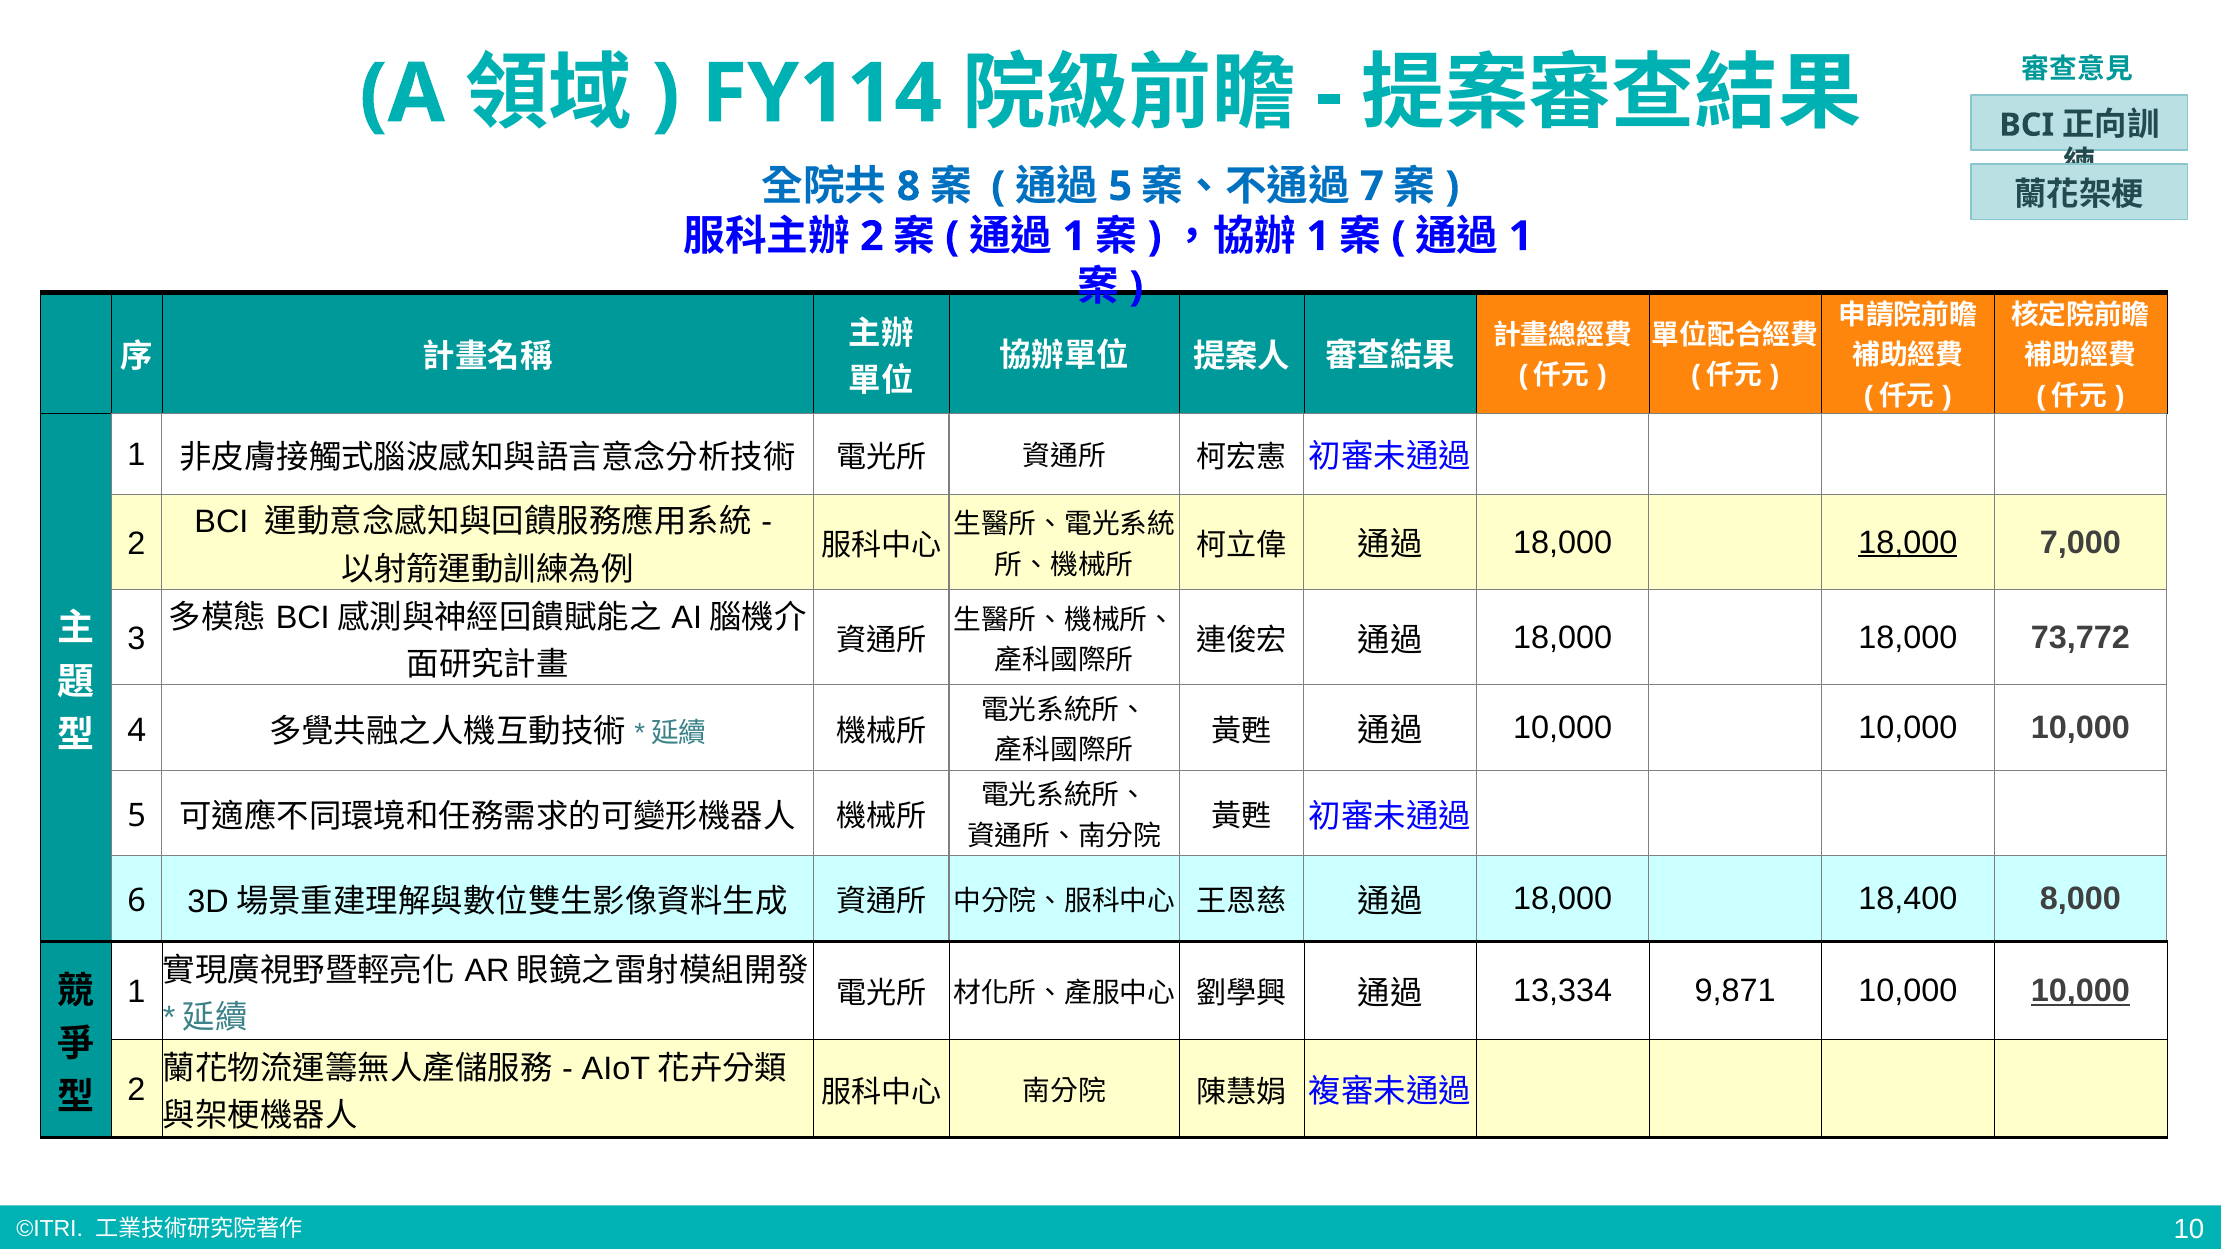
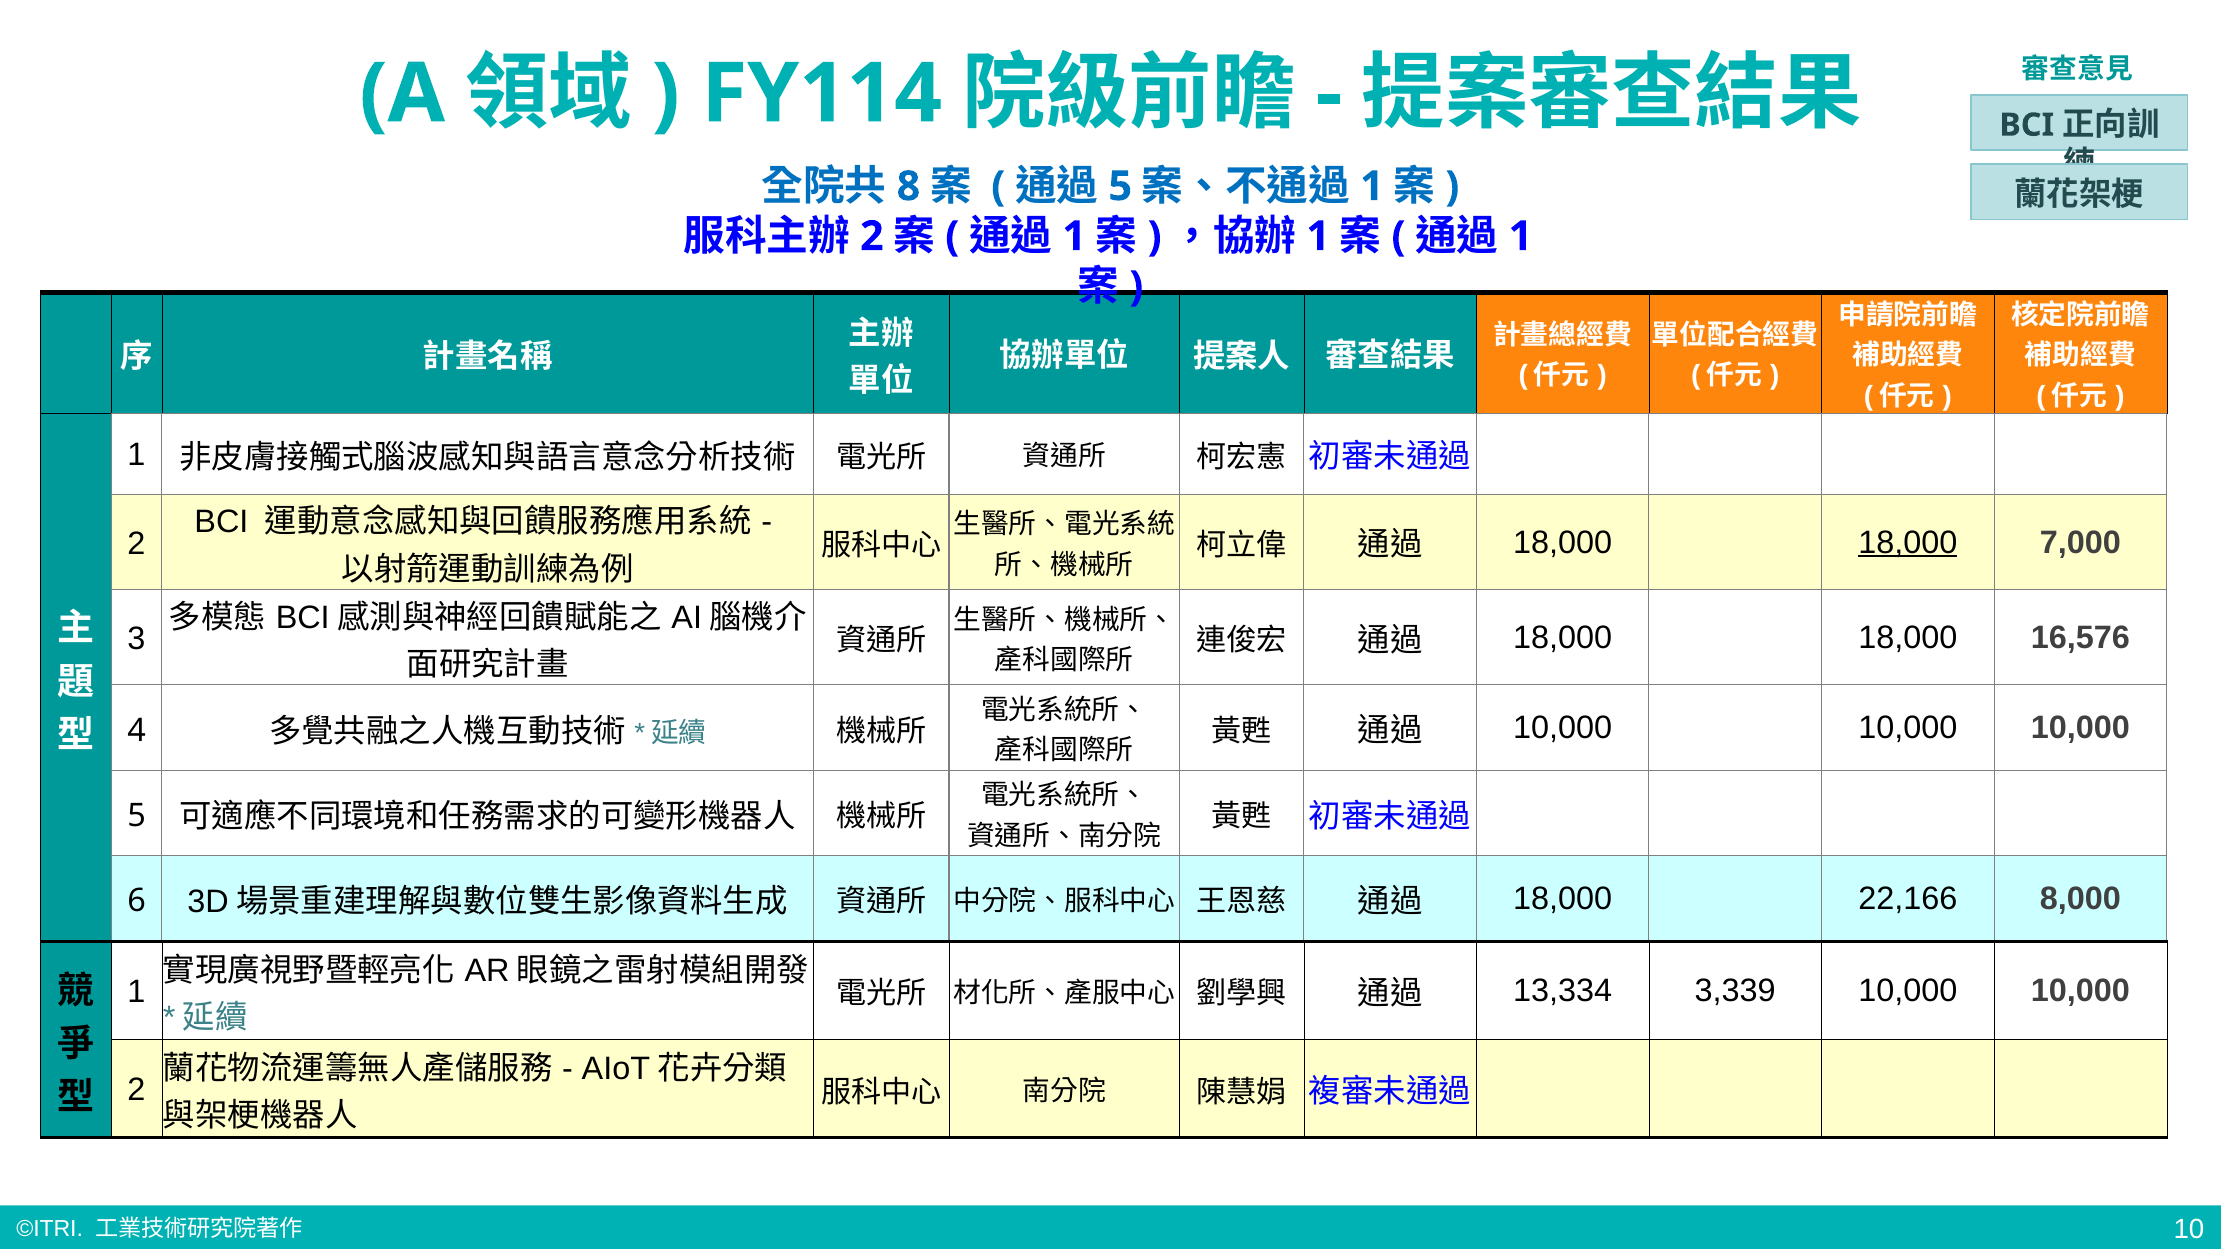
7: 7 -> 1 (1372, 186)
73,772: 73,772 -> 16,576 (2080, 638)
18,400: 18,400 -> 22,166 (1908, 899)
9,871: 9,871 -> 3,339 (1735, 991)
10,000 underline: present -> none (2080, 991)
